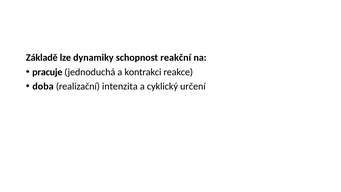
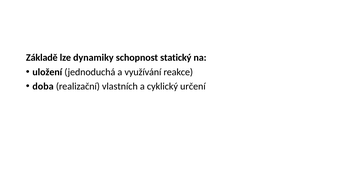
reakční: reakční -> statický (176, 58)
pracuje: pracuje -> uložení (47, 72)
kontrakci: kontrakci -> využívání (143, 72)
intenzita: intenzita -> vlastních (120, 86)
